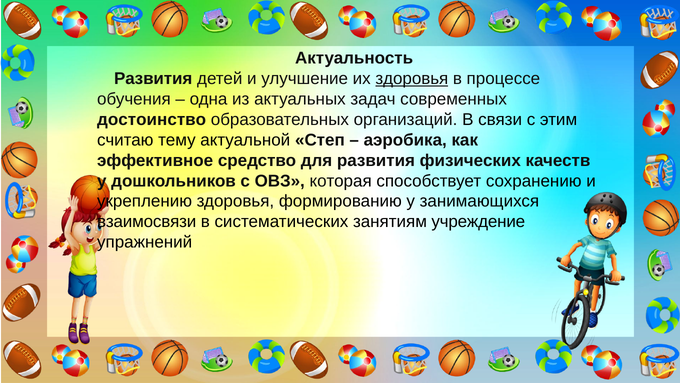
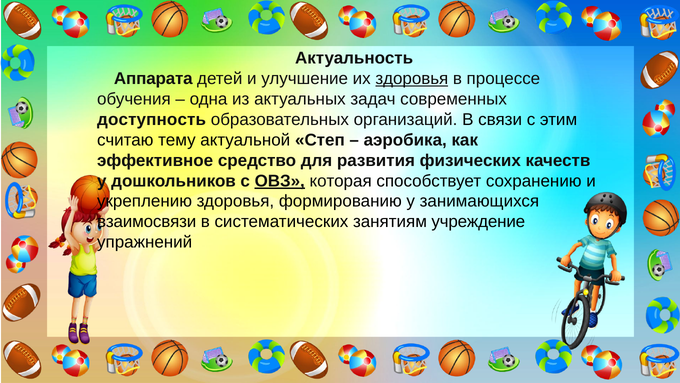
Развития: Развития -> Аппарата (153, 79)
достоинство: достоинство -> доступность (152, 119)
ОВЗ underline: none -> present (280, 181)
